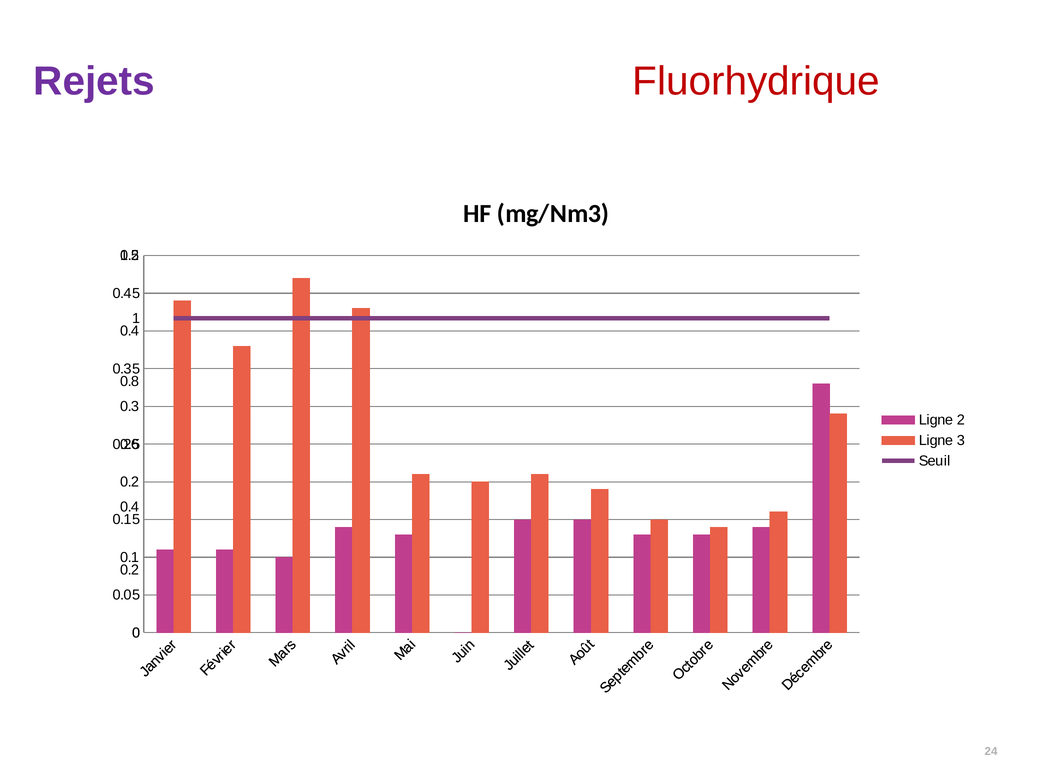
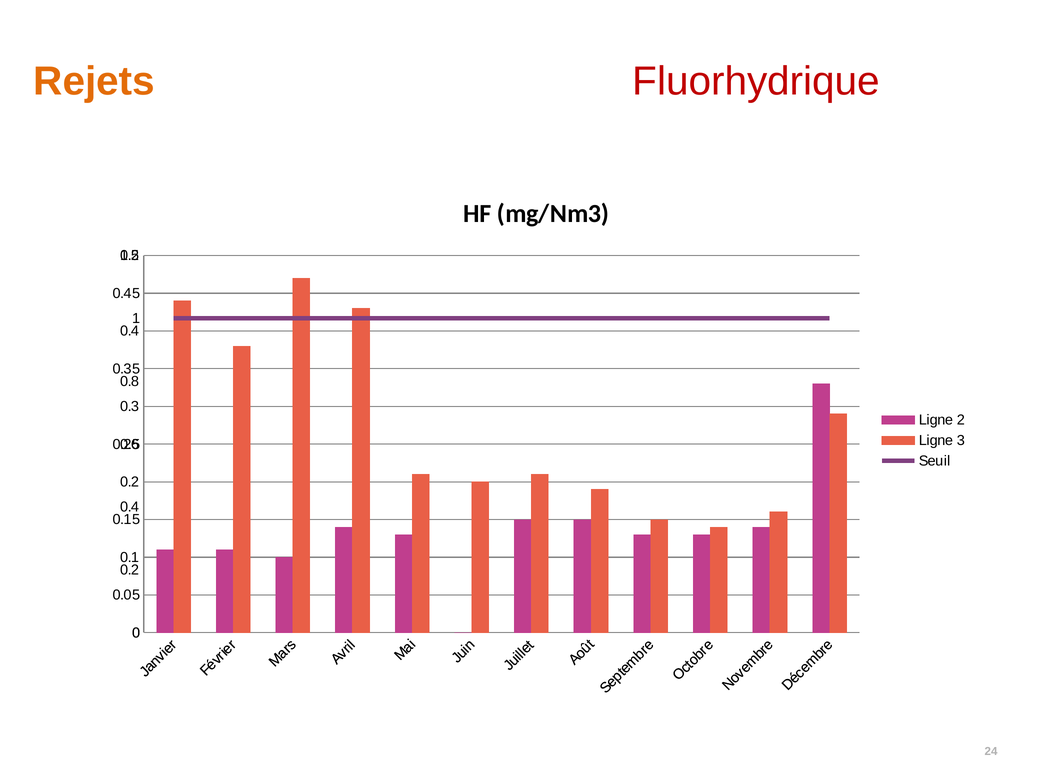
Rejets colour: purple -> orange (94, 81)
